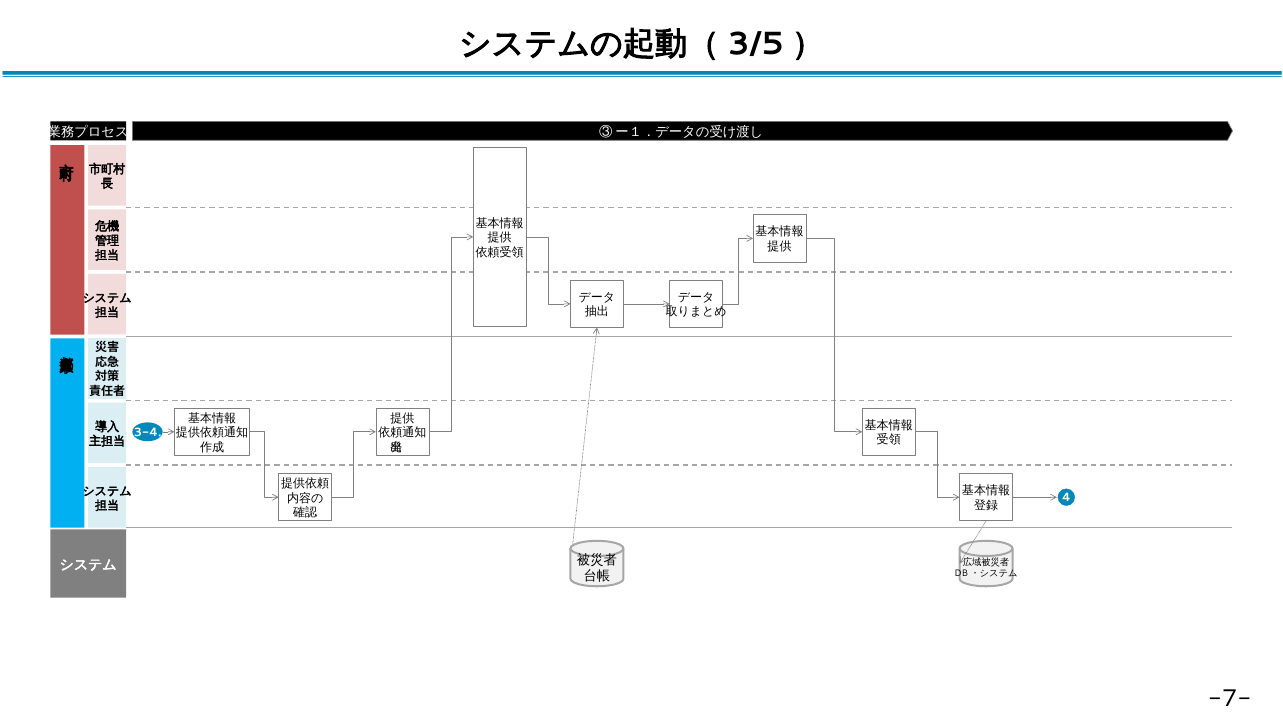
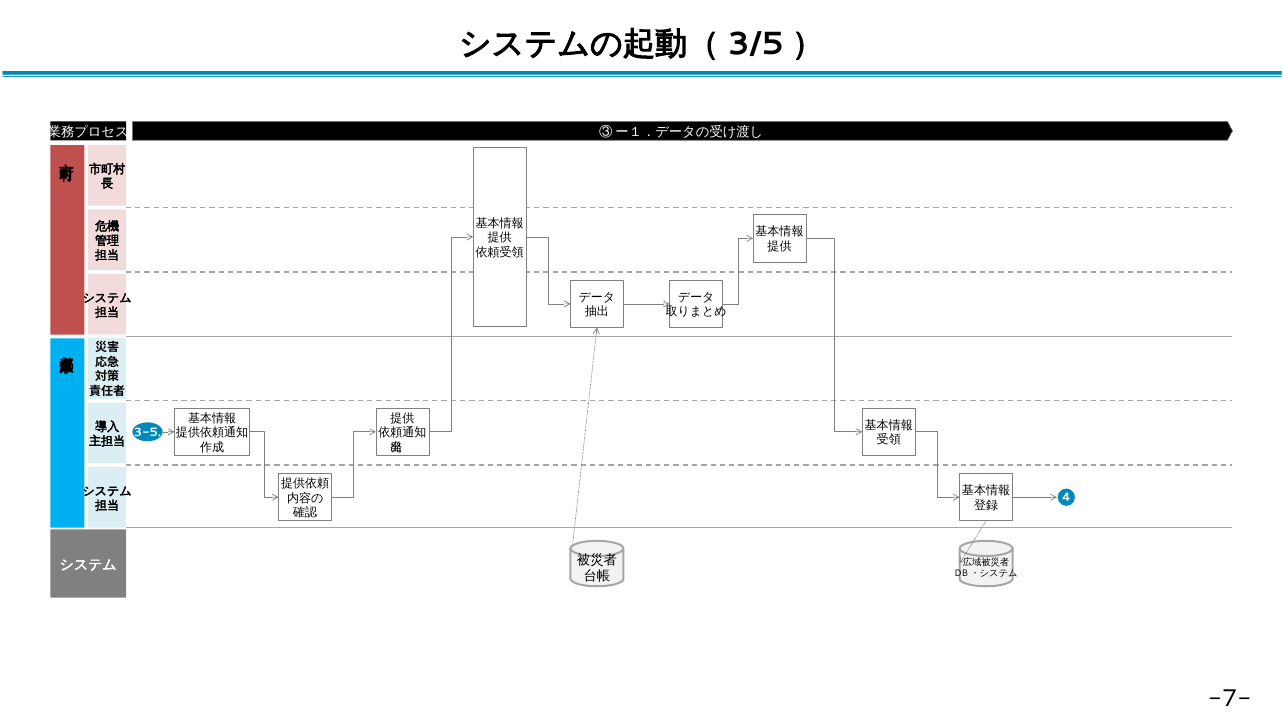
3-4: 3-4 -> 3-5 (147, 433)
